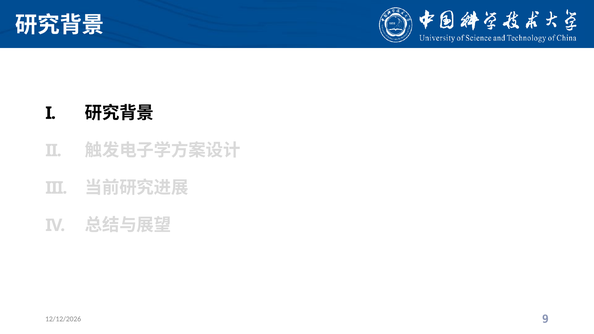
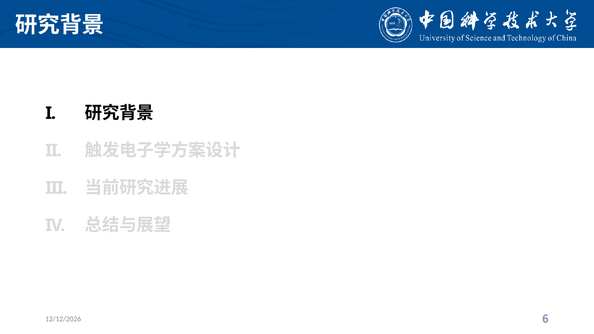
9: 9 -> 6 (545, 319)
